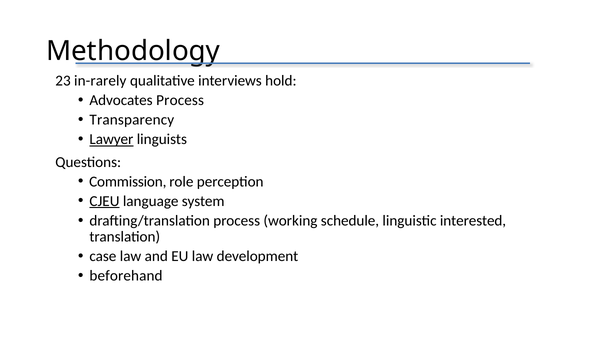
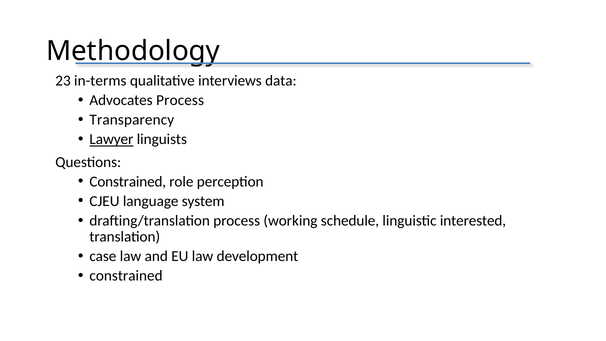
in-rarely: in-rarely -> in-terms (100, 81)
hold: hold -> data (281, 81)
Commission: Commission -> Constrained (128, 182)
CJEU underline: present -> none (104, 201)
beforehand: beforehand -> constrained (126, 276)
